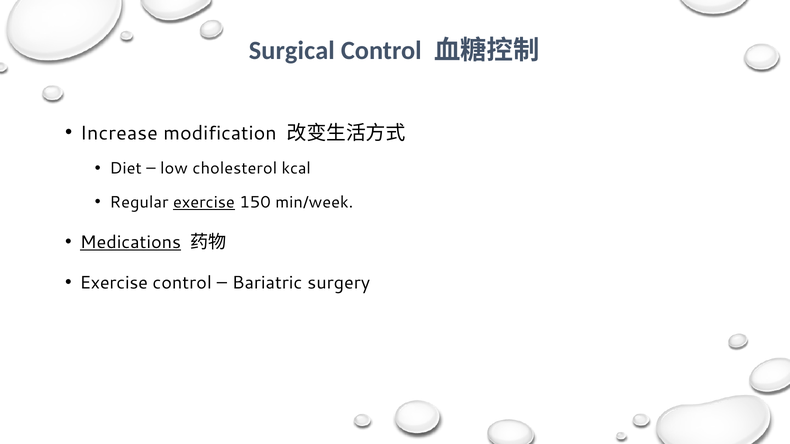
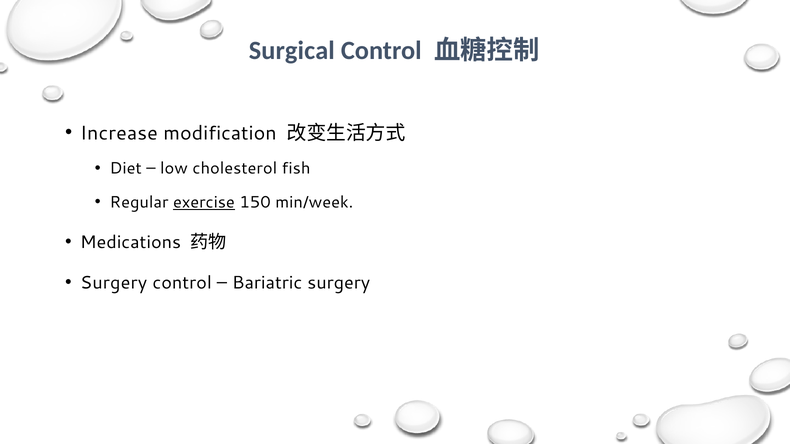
kcal: kcal -> fish (296, 169)
Medications underline: present -> none (131, 242)
Exercise: Exercise -> Surgery (114, 283)
